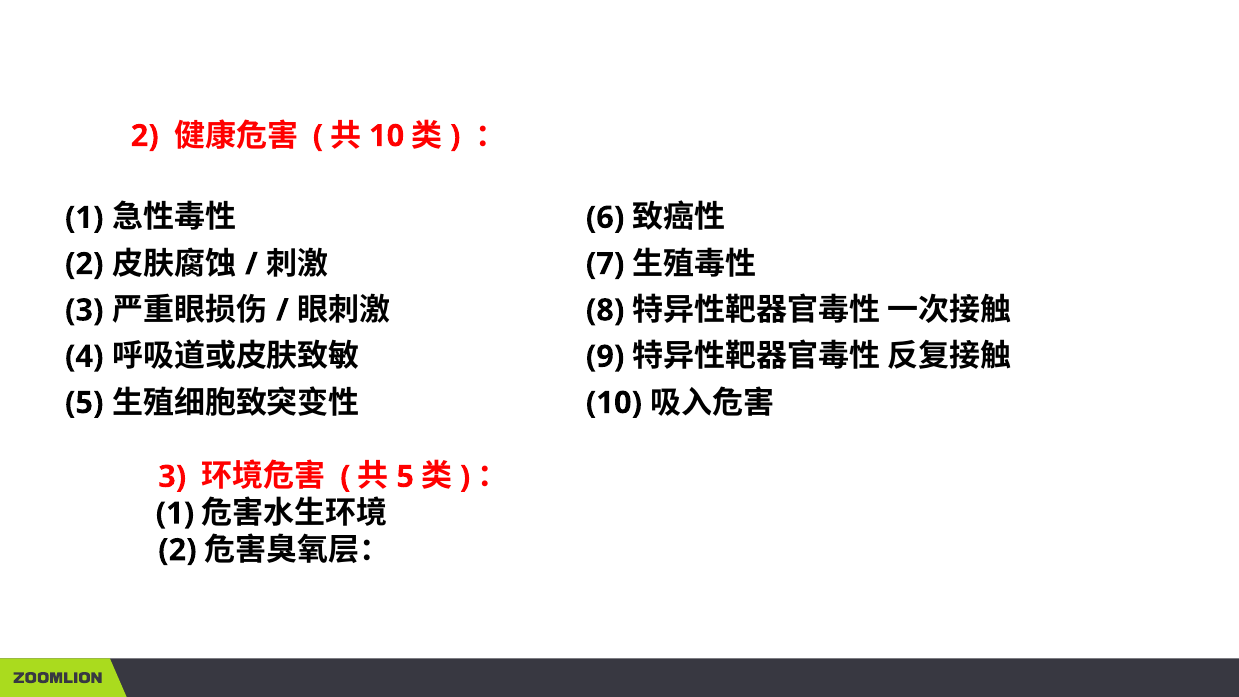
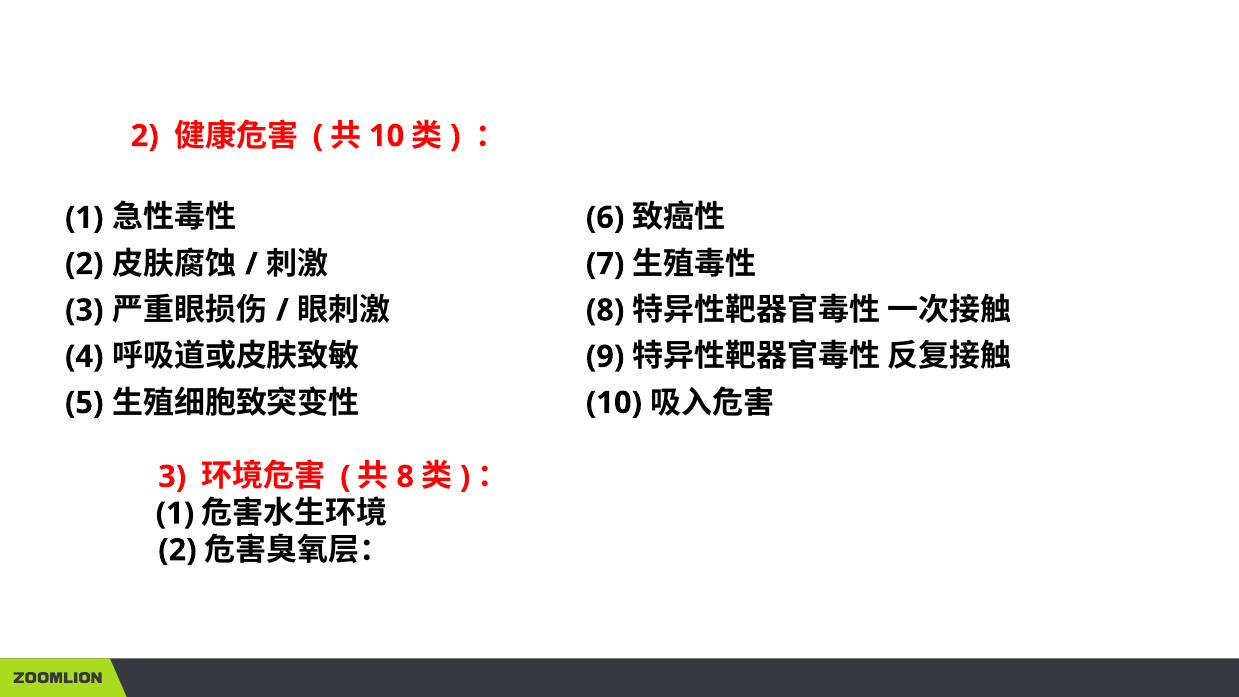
5: 5 -> 8 (405, 477)
